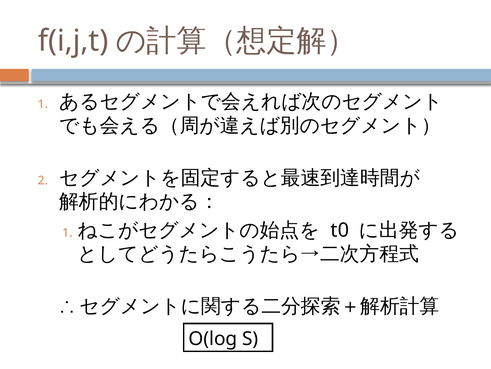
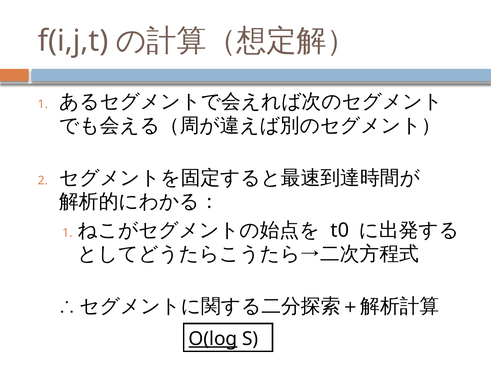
O(log underline: none -> present (213, 338)
